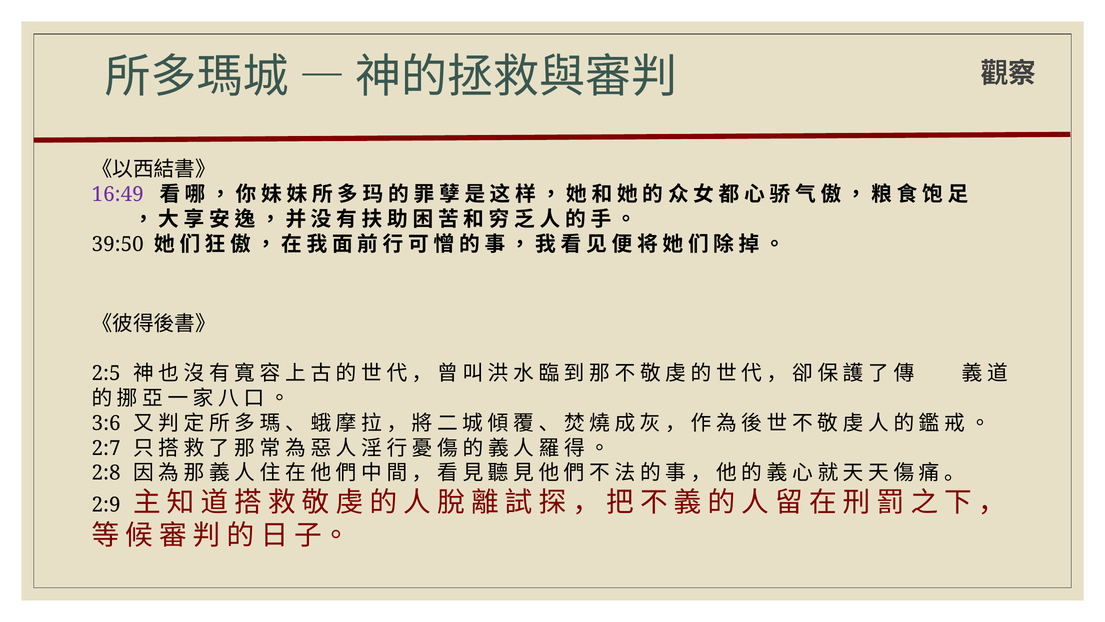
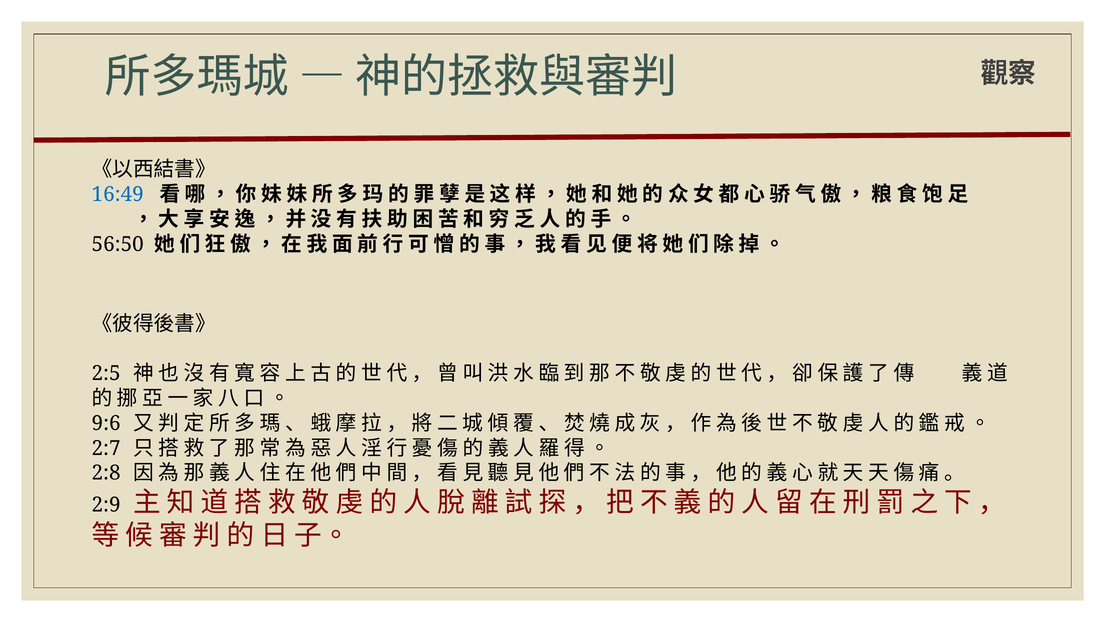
16:49 colour: purple -> blue (118, 194)
39:50: 39:50 -> 56:50 (118, 244)
3:6: 3:6 -> 9:6 (106, 423)
